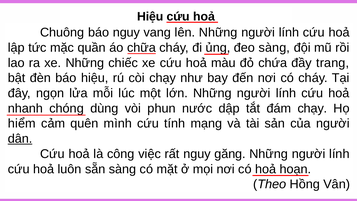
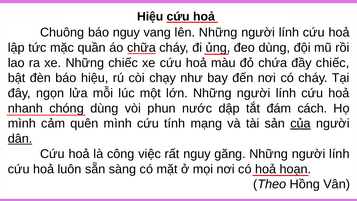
đeo sàng: sàng -> dùng (274, 48)
đầy trang: trang -> chiếc (333, 63)
đám chạy: chạy -> cách (312, 108)
hiểm: hiểm -> mình (22, 123)
của underline: none -> present (301, 123)
